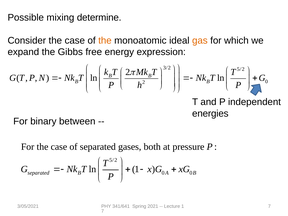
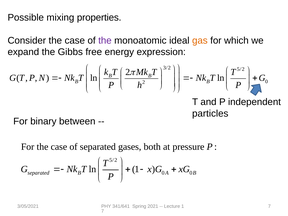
determine: determine -> properties (99, 17)
the colour: orange -> purple (105, 40)
energies: energies -> particles (210, 114)
